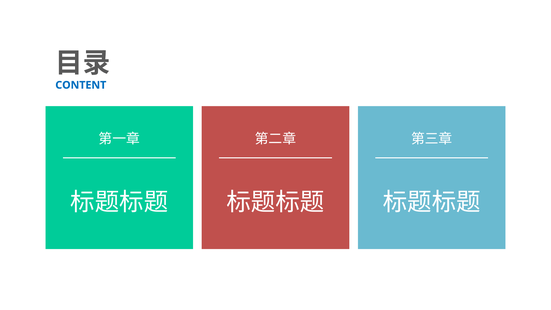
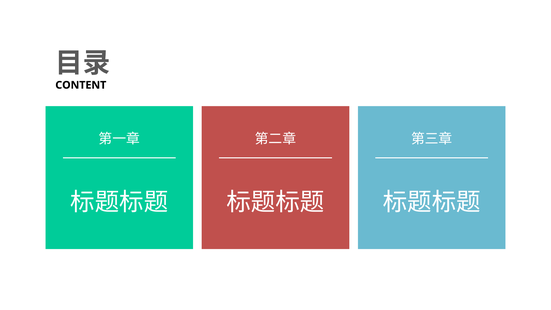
CONTENT colour: blue -> black (81, 85)
